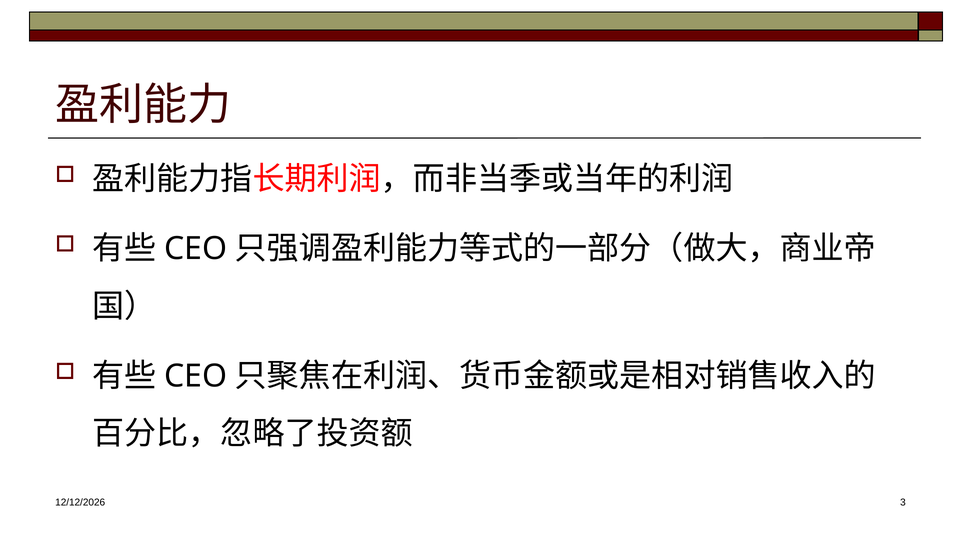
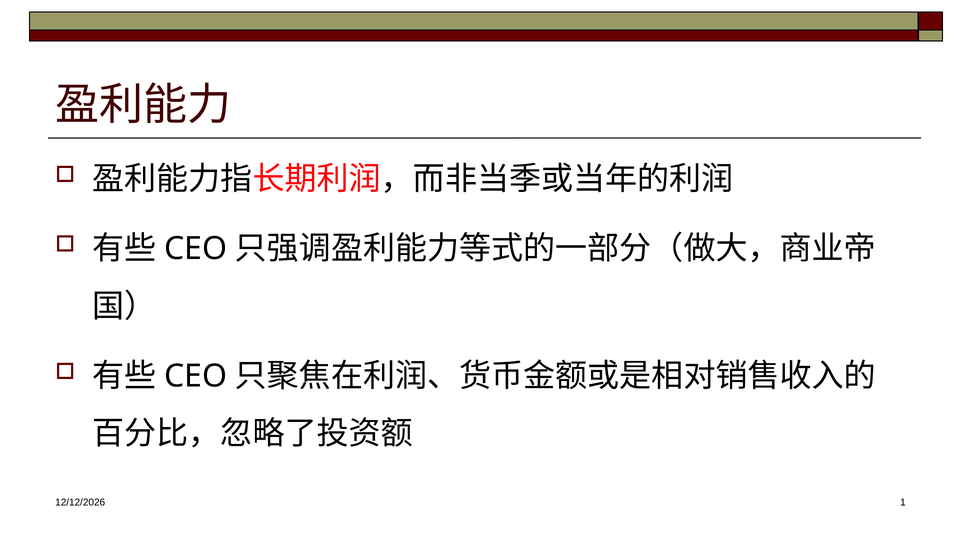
3: 3 -> 1 (903, 503)
